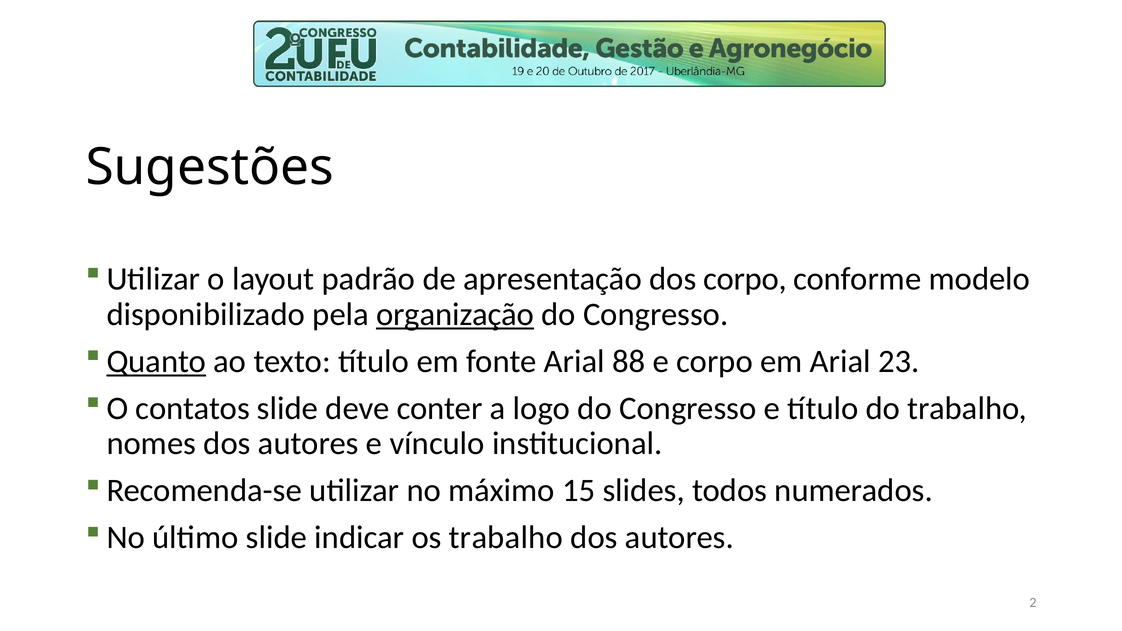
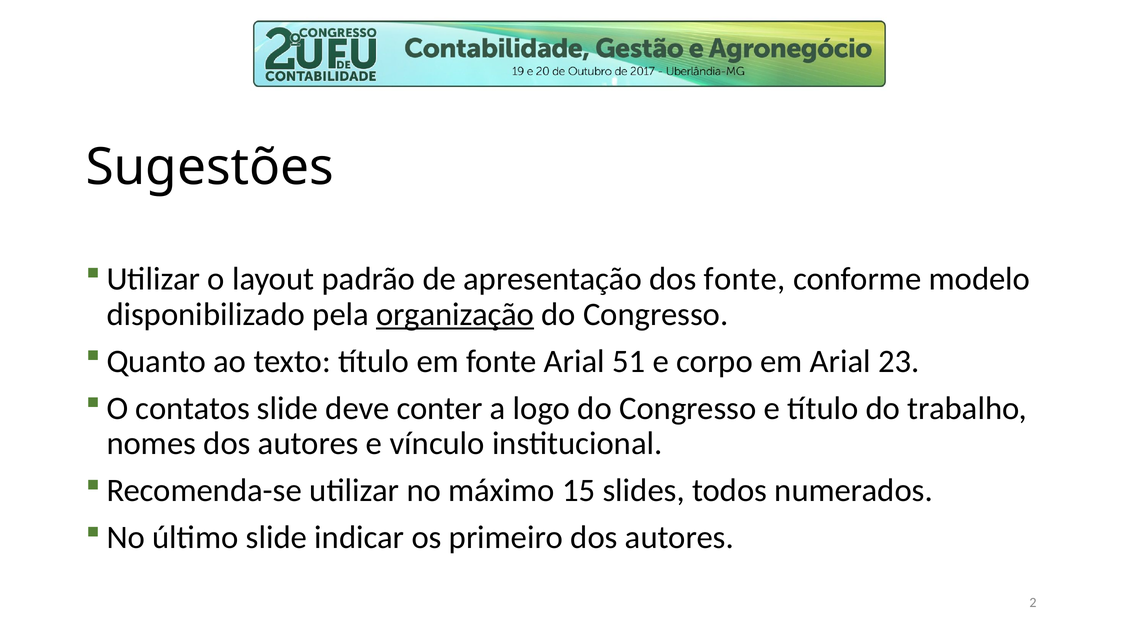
dos corpo: corpo -> fonte (745, 279)
Quanto underline: present -> none (156, 361)
88: 88 -> 51 (629, 361)
os trabalho: trabalho -> primeiro (506, 538)
